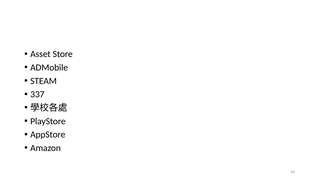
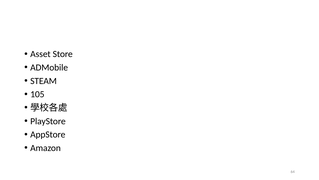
337: 337 -> 105 (37, 94)
